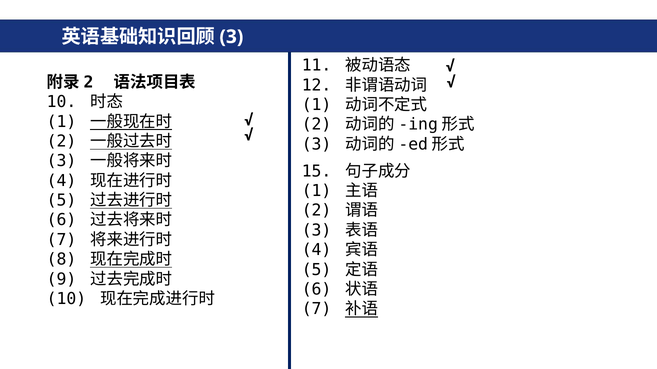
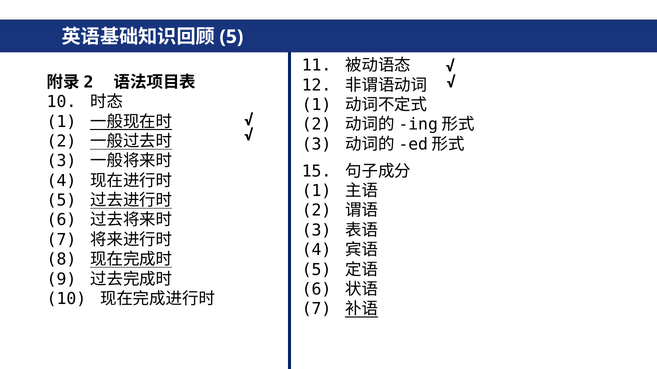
3: 3 -> 5 (231, 37)
